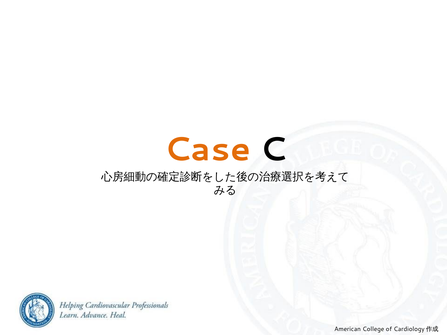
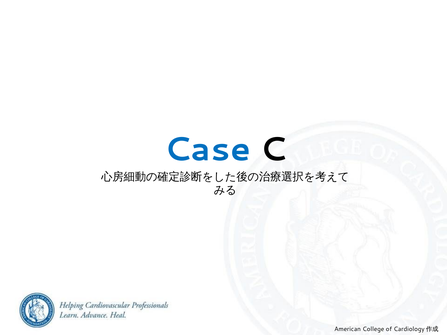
Case colour: orange -> blue (207, 150)
